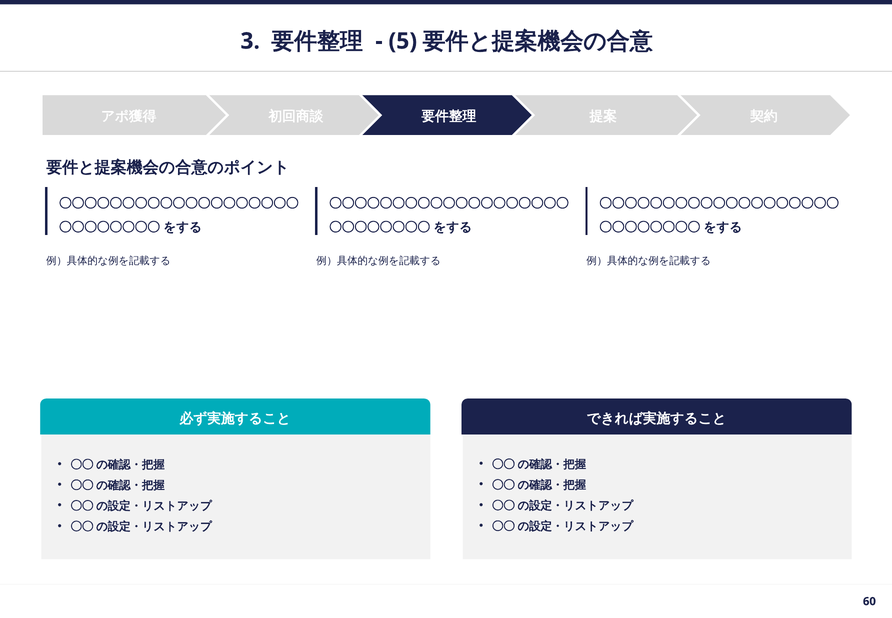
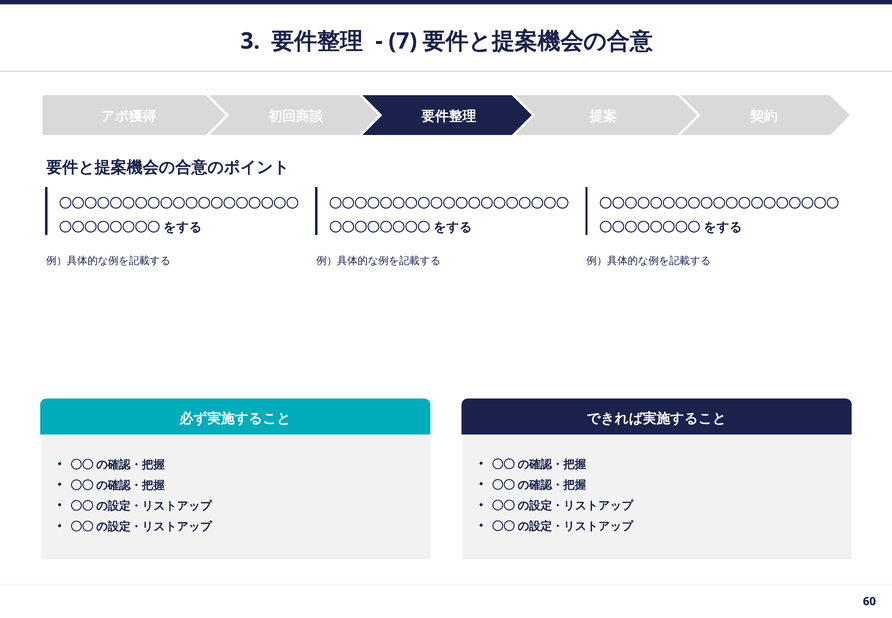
5: 5 -> 7 (403, 41)
